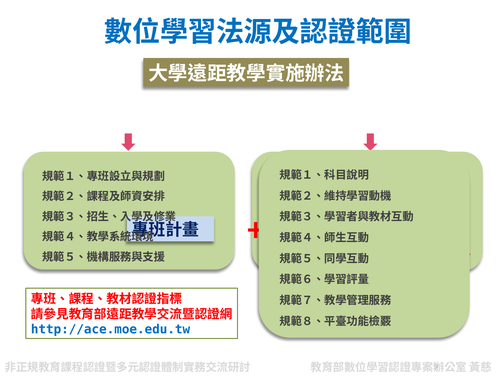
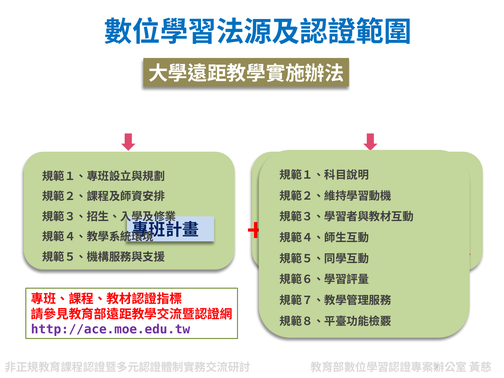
http://ace.moe.edu.tw colour: blue -> purple (111, 329)
